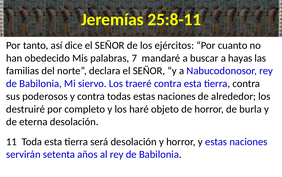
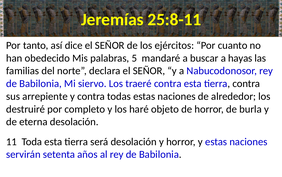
7: 7 -> 5 (134, 58)
poderosos: poderosos -> arrepiente (45, 96)
